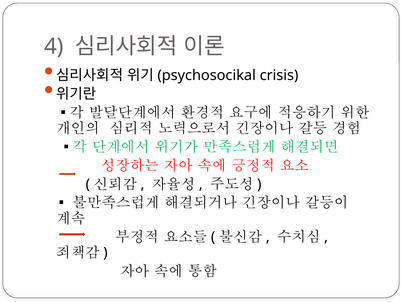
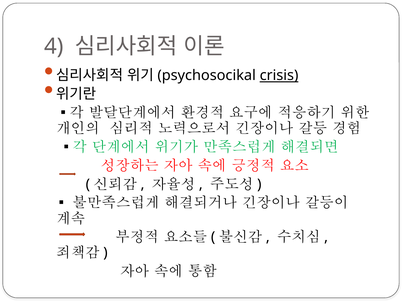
crisis underline: none -> present (279, 75)
